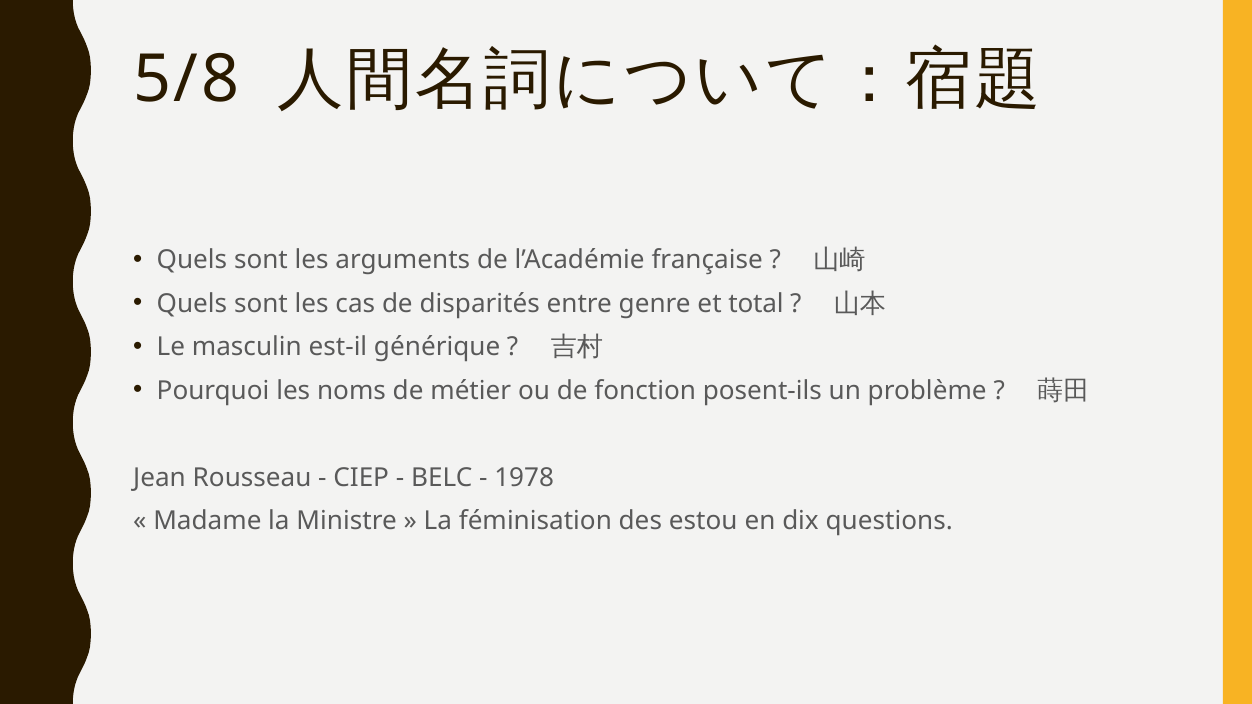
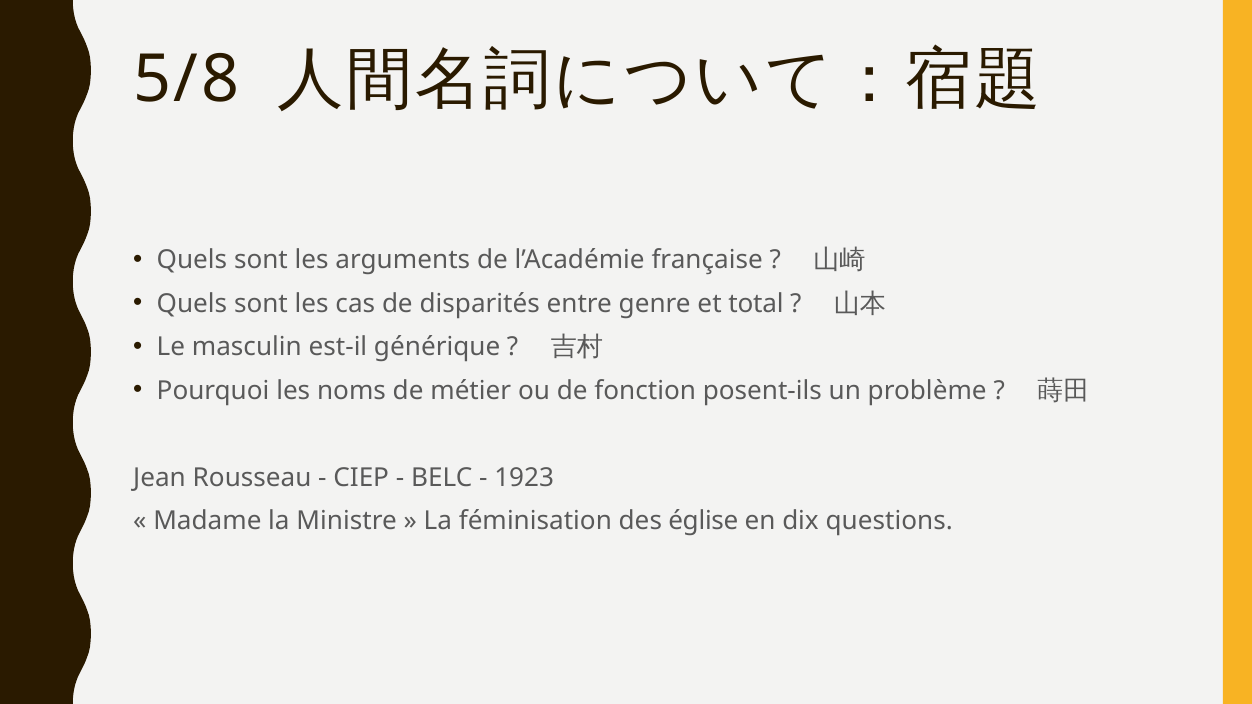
1978: 1978 -> 1923 (524, 478)
estou: estou -> église (703, 521)
